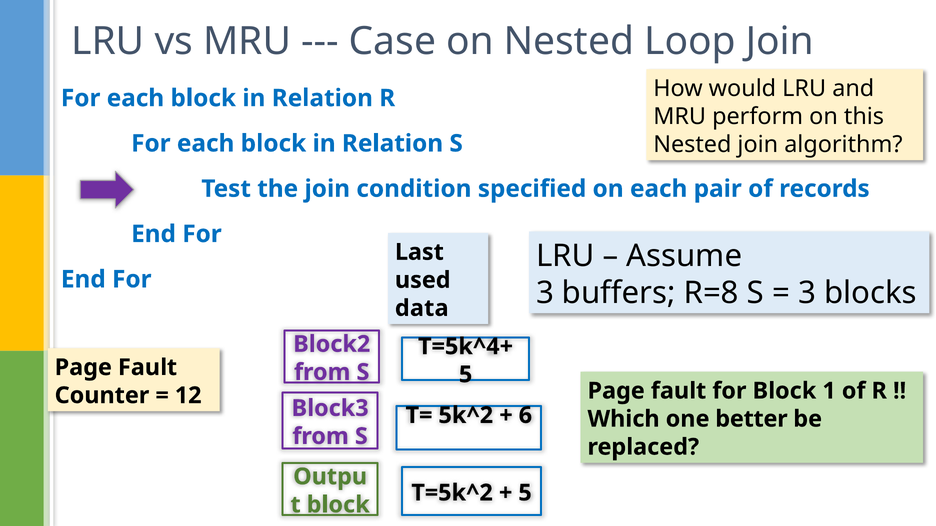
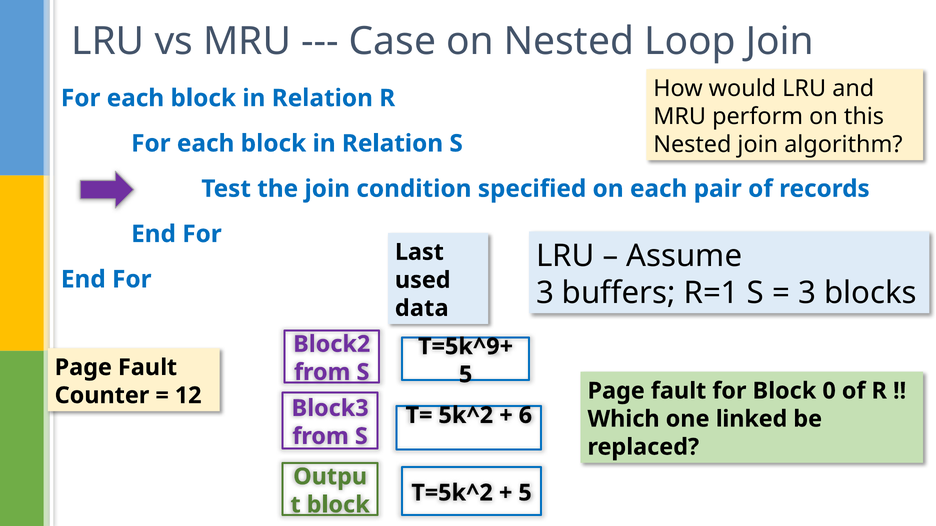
R=8: R=8 -> R=1 (711, 293)
T=5k^4+: T=5k^4+ -> T=5k^9+ (466, 347)
1: 1 -> 0 (829, 391)
better: better -> linked (751, 419)
